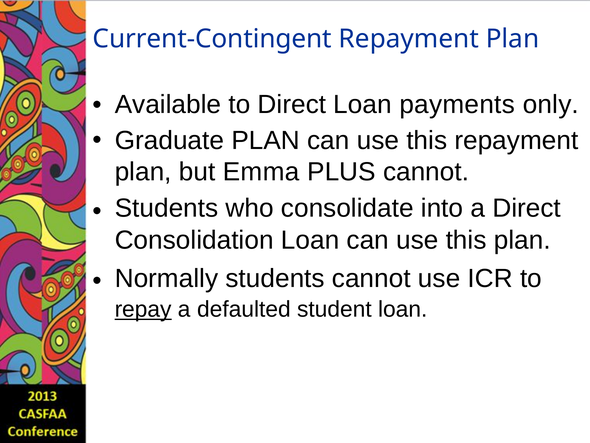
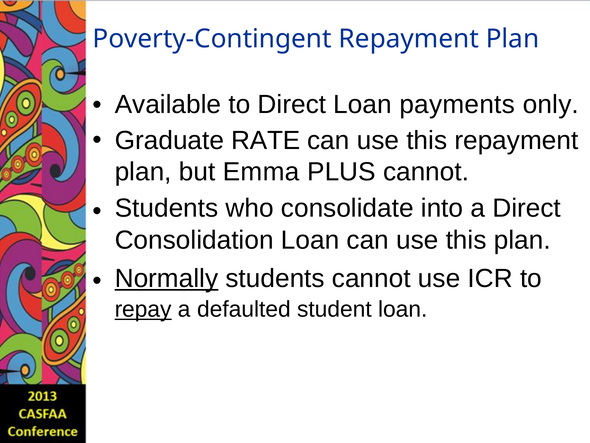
Current-Contingent: Current-Contingent -> Poverty-Contingent (212, 39)
Graduate PLAN: PLAN -> RATE (266, 140)
Normally underline: none -> present (166, 278)
